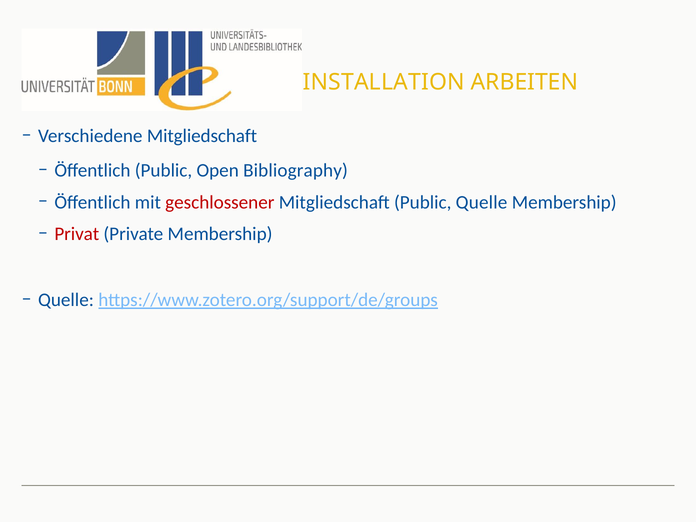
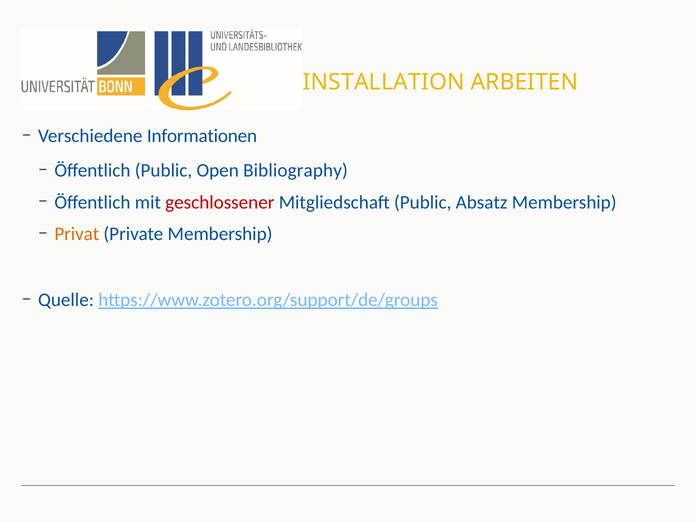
Verschiedene Mitgliedschaft: Mitgliedschaft -> Informationen (202, 136)
Public Quelle: Quelle -> Absatz (482, 202)
Privat colour: red -> orange (77, 234)
